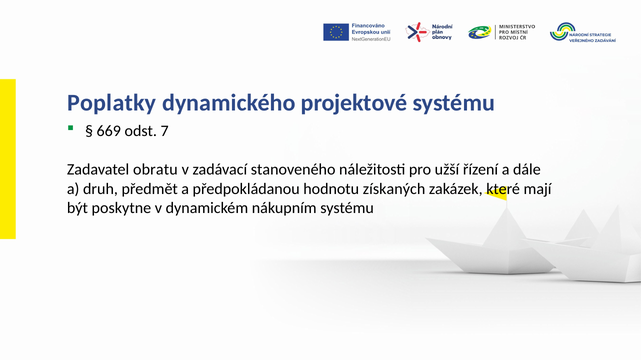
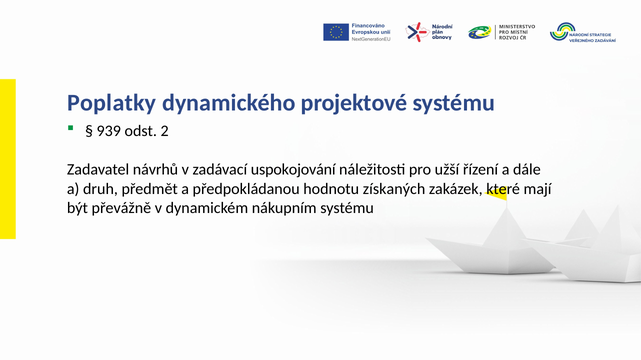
669: 669 -> 939 (109, 131)
7: 7 -> 2 (165, 131)
obratu: obratu -> návrhů (156, 170)
stanoveného: stanoveného -> uspokojování (293, 170)
poskytne: poskytne -> převážně (121, 208)
